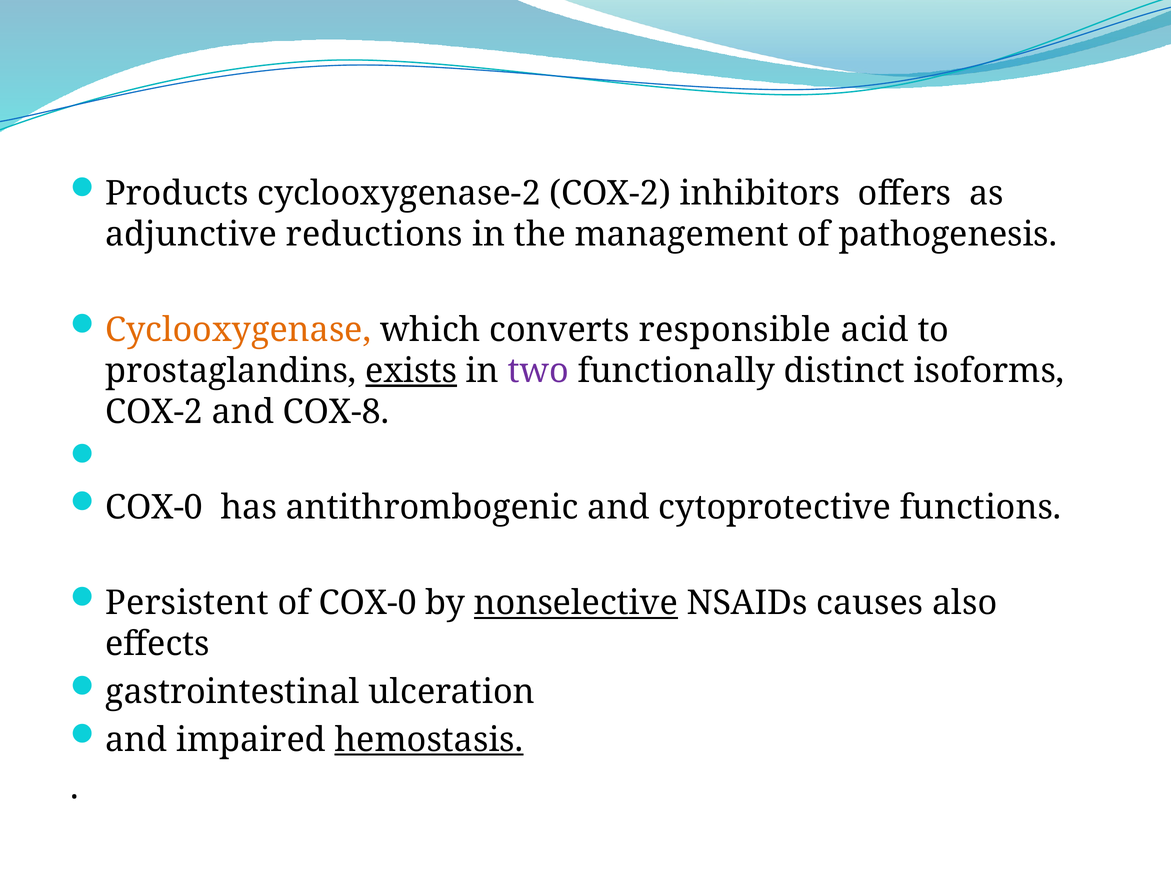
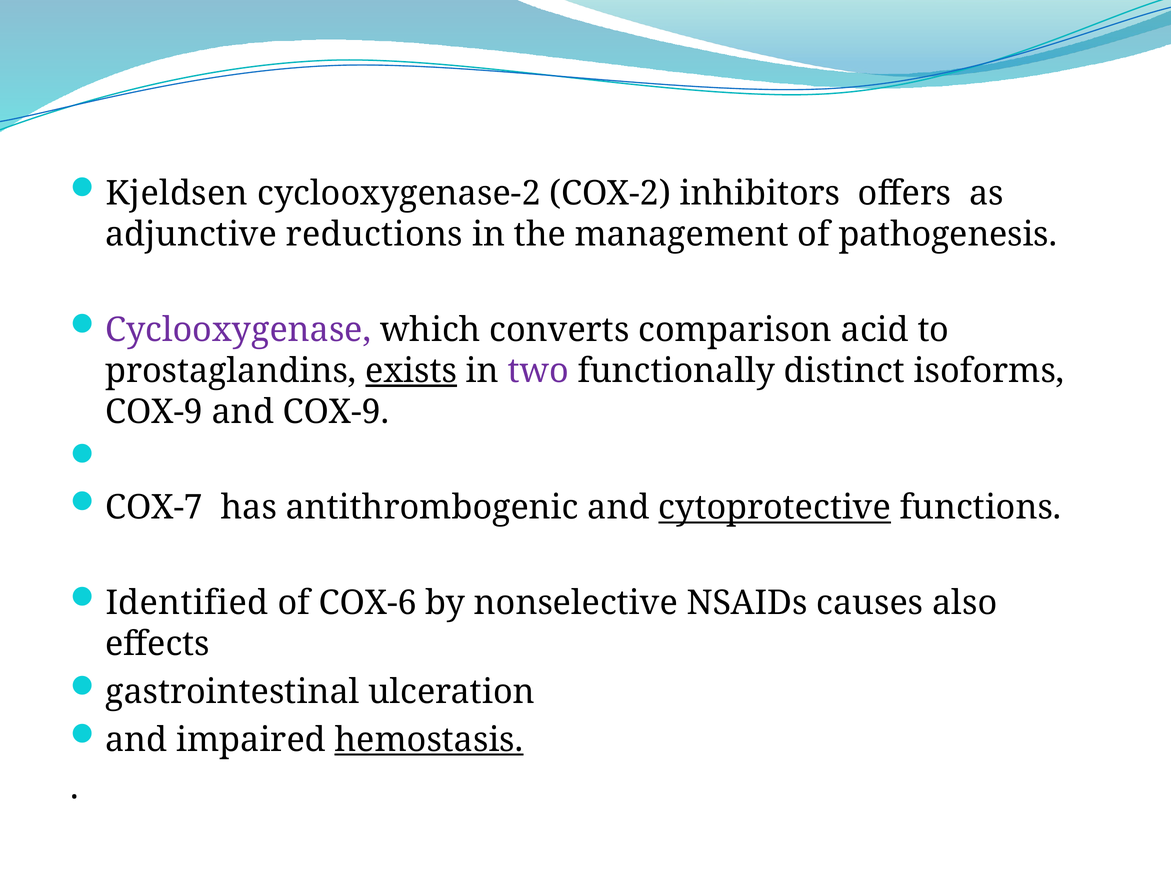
Products: Products -> Kjeldsen (177, 194)
Cyclooxygenase colour: orange -> purple (238, 330)
responsible: responsible -> comparison (735, 330)
COX-2: COX-2 -> COX-9 (154, 412)
and COX-8: COX-8 -> COX-9 (336, 412)
COX-0: COX-0 -> COX-7 (154, 508)
cytoprotective underline: none -> present (775, 508)
Persistent: Persistent -> Identified (187, 603)
of COX-0: COX-0 -> COX-6 (368, 603)
nonselective underline: present -> none (576, 603)
